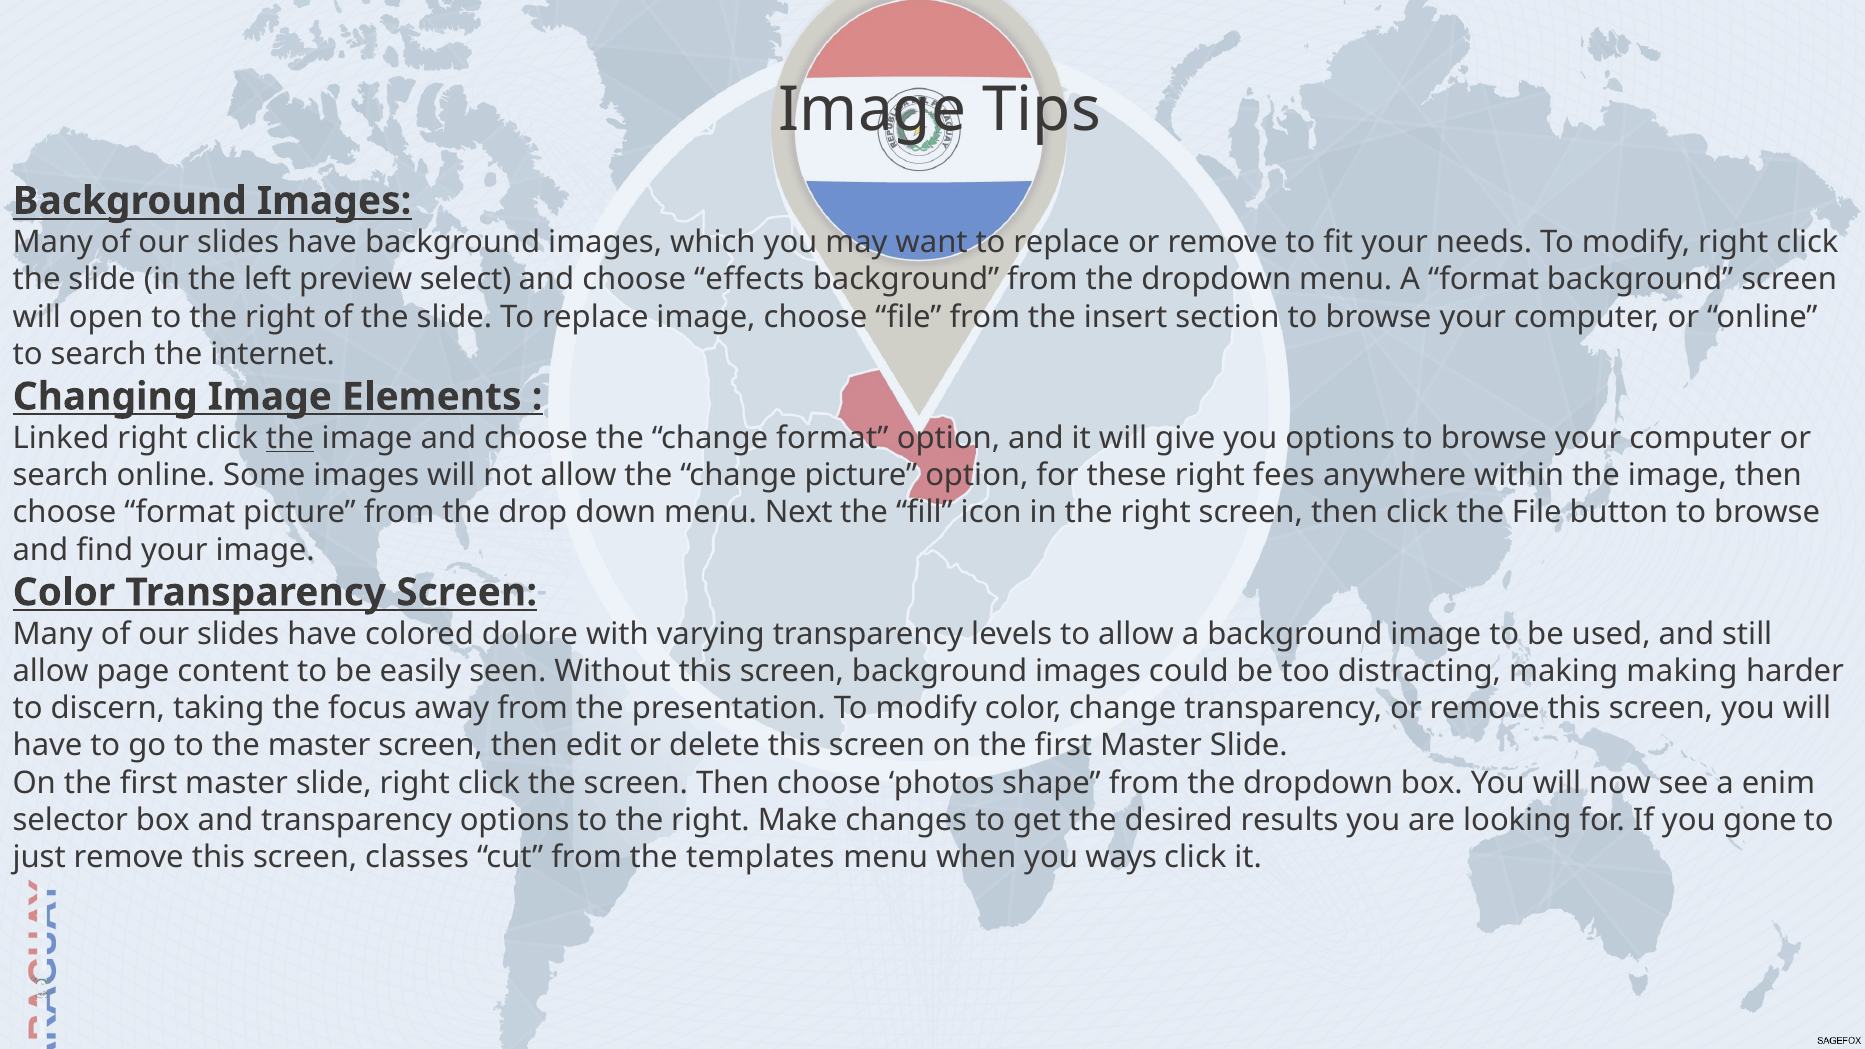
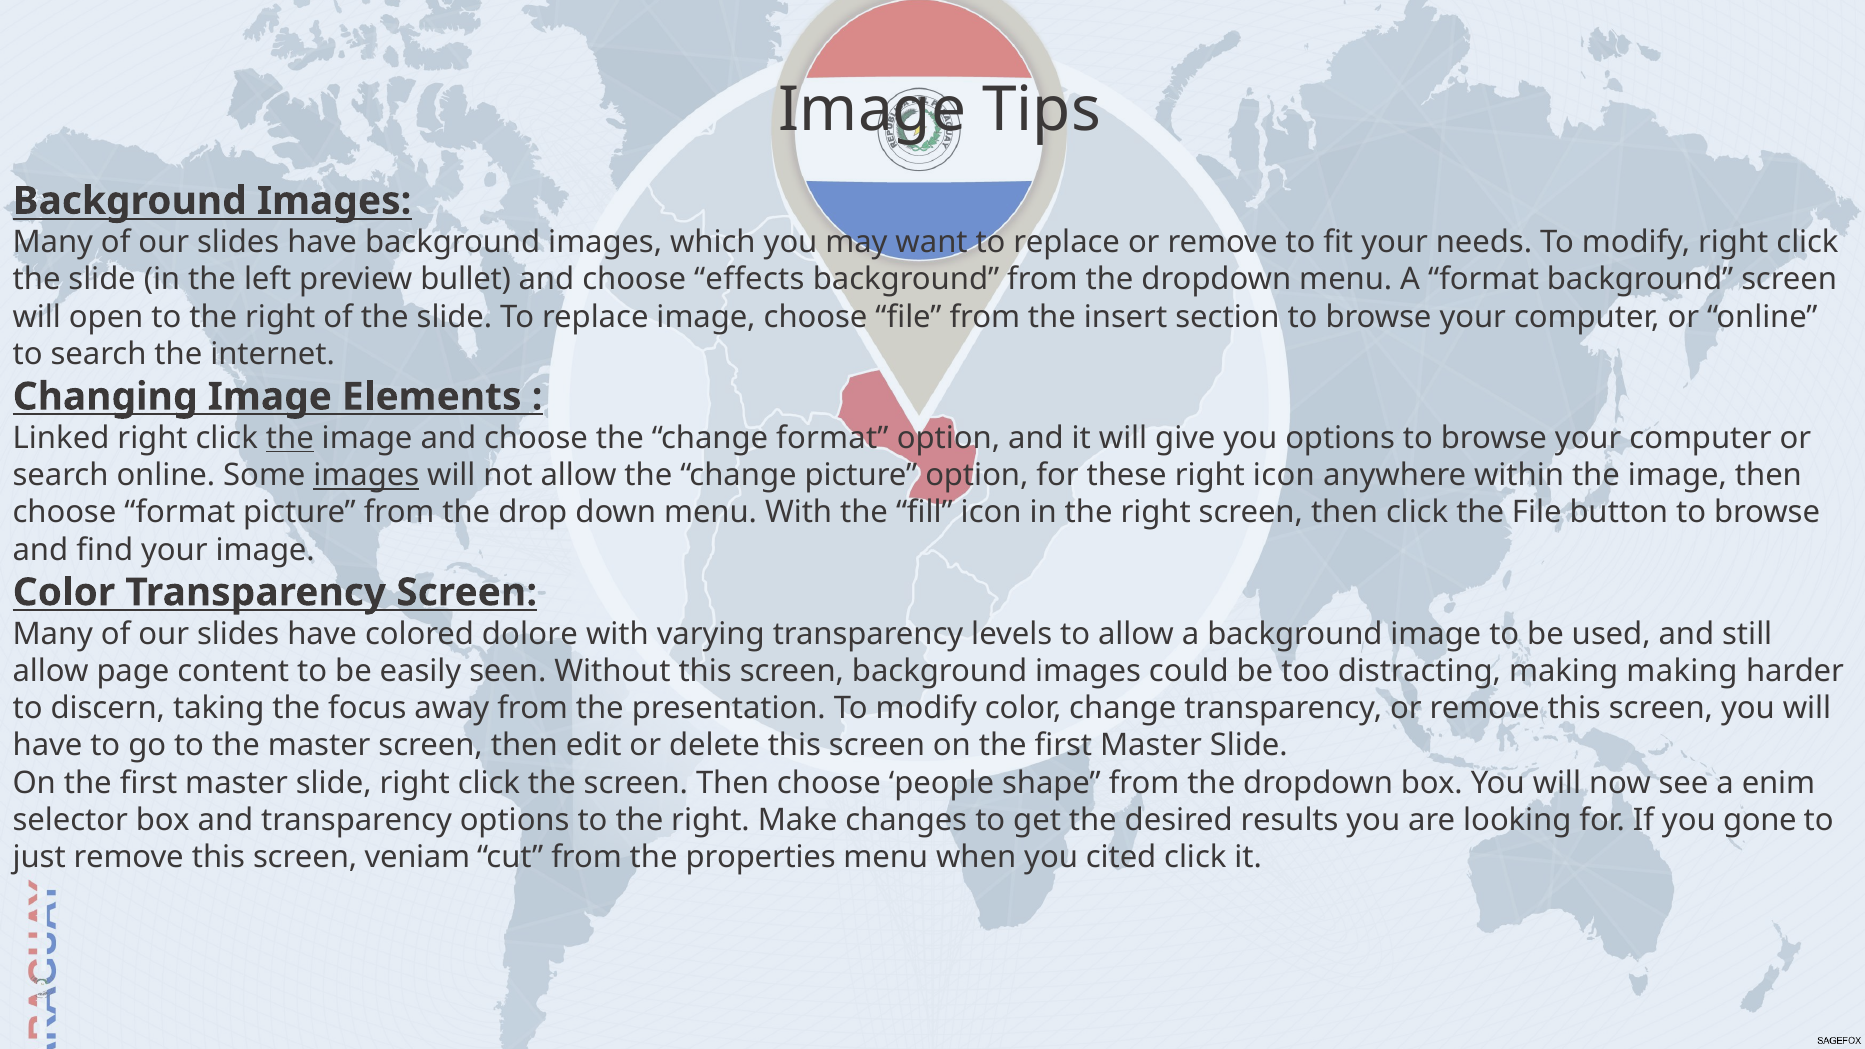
select: select -> bullet (466, 280)
images underline: none -> present (366, 475)
right fees: fees -> icon (1284, 475)
menu Next: Next -> With (799, 513)
photos: photos -> people (941, 783)
classes: classes -> veniam (417, 858)
templates: templates -> properties (761, 858)
ways: ways -> cited (1121, 858)
